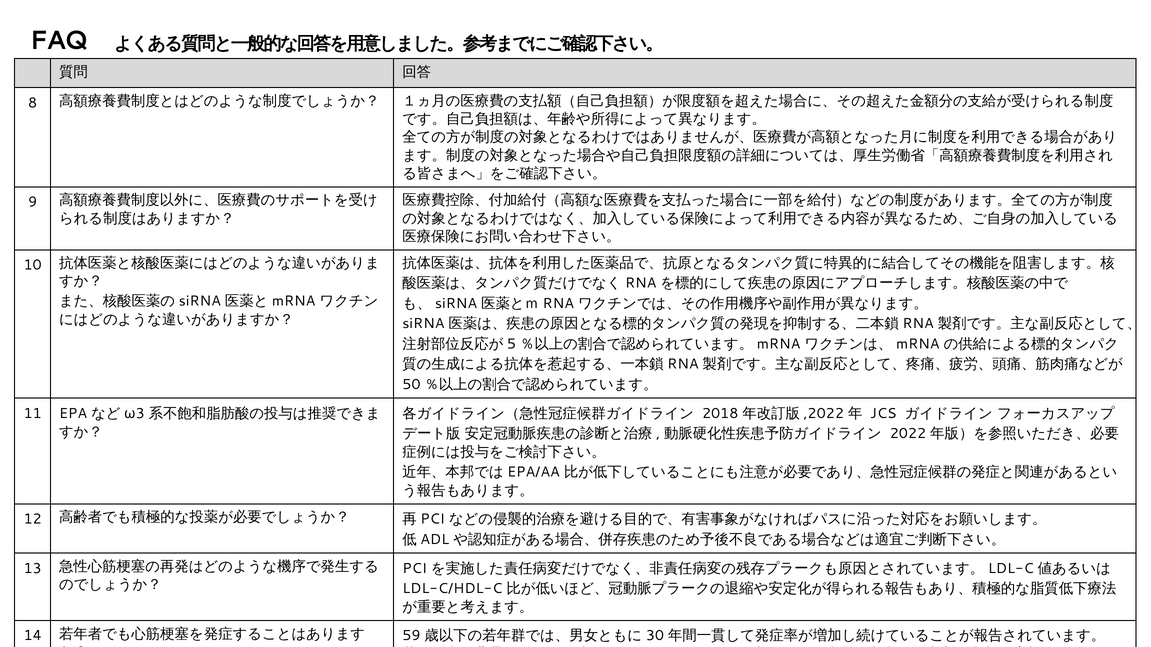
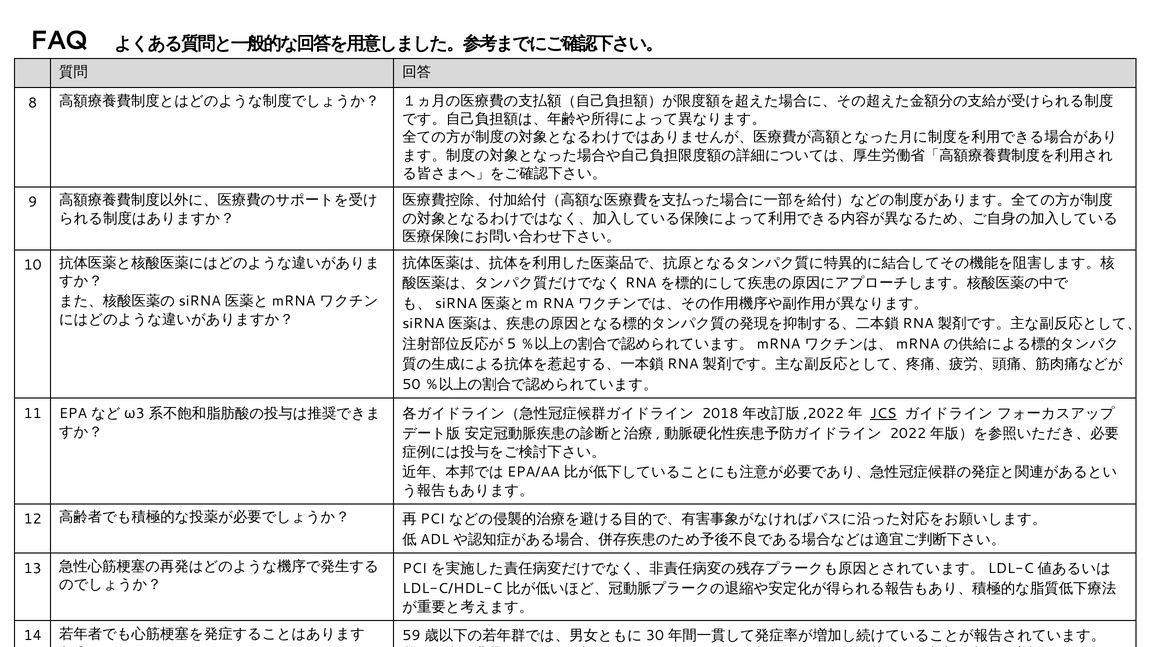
JCS underline: none -> present (883, 414)
